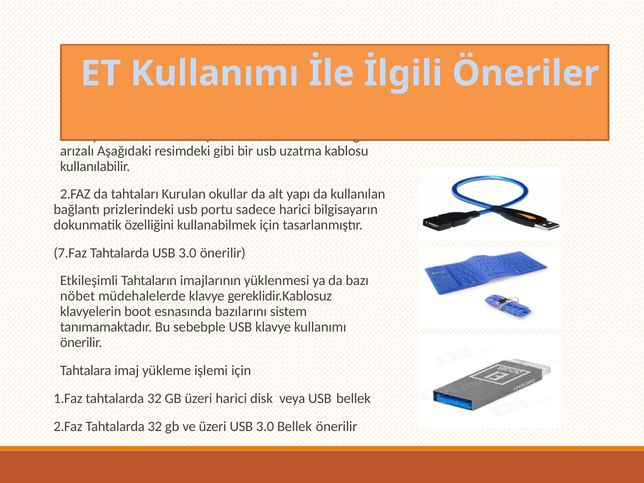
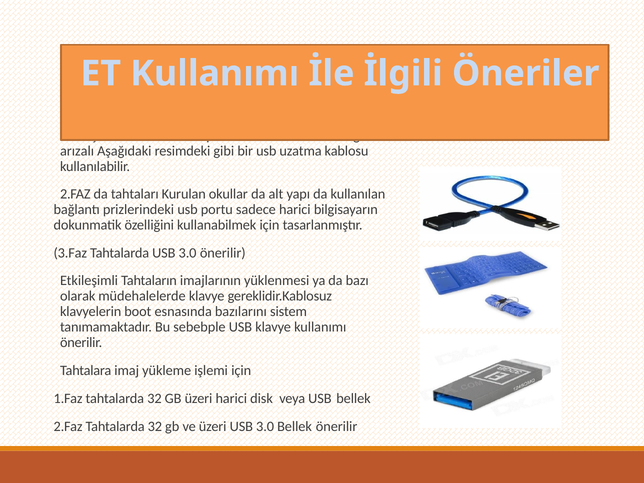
7.Faz: 7.Faz -> 3.Faz (70, 253)
nöbet: nöbet -> olarak (78, 296)
